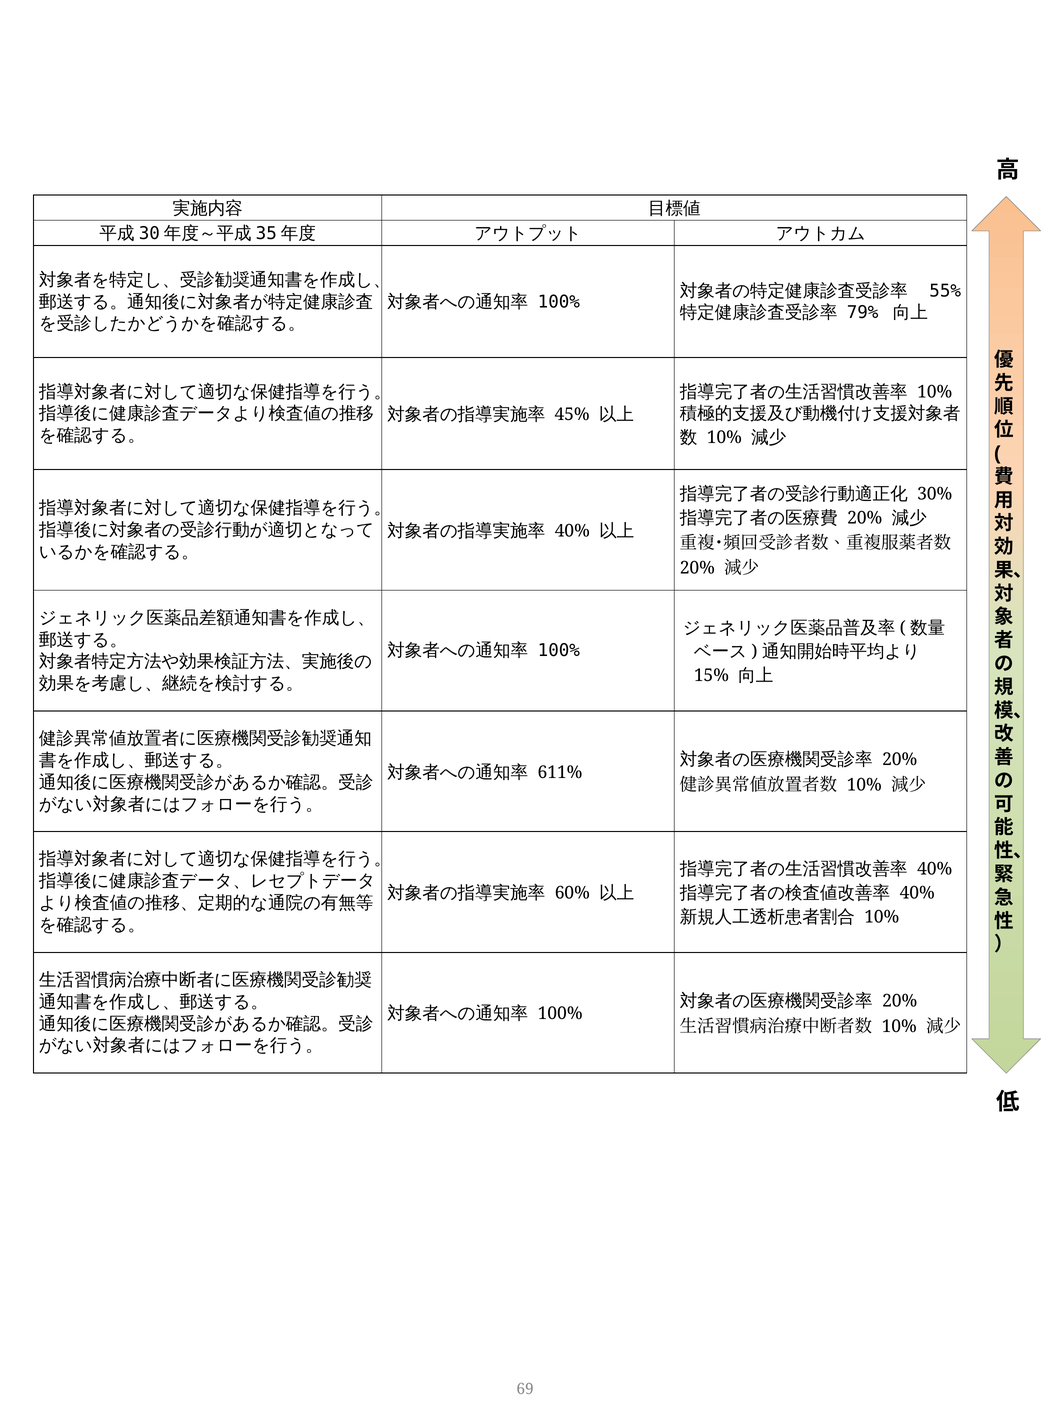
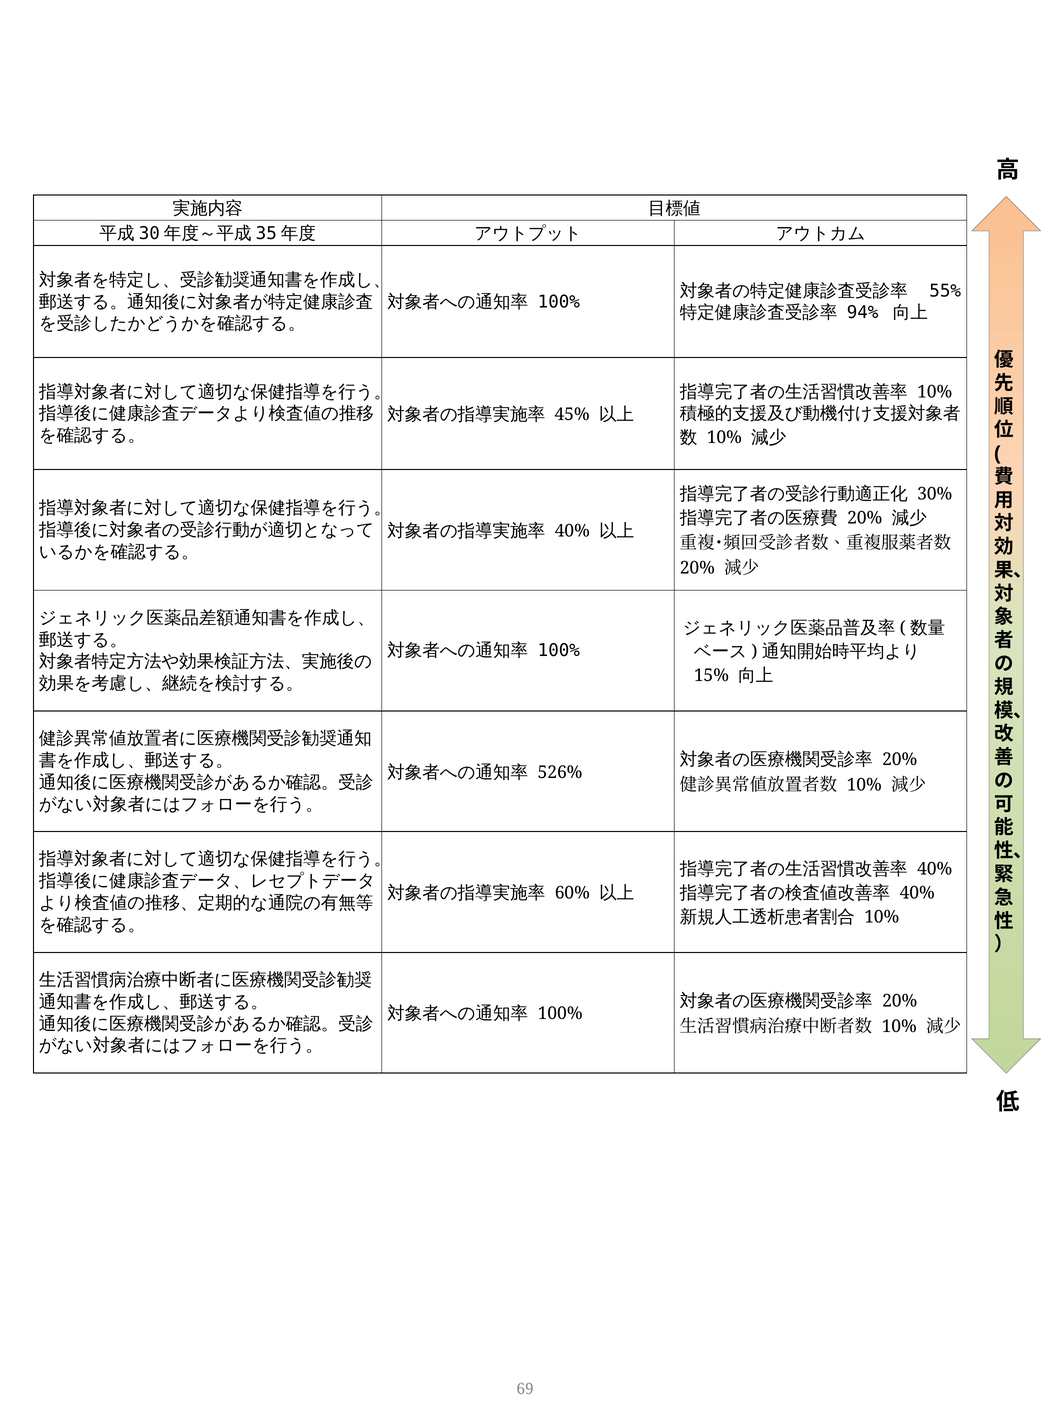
79%: 79% -> 94% (863, 312)
611%: 611% -> 526% (560, 772)
